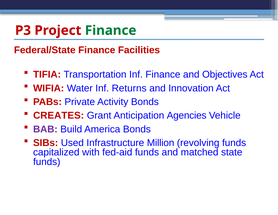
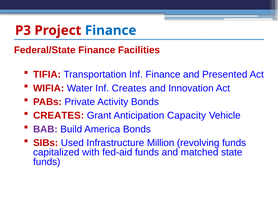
Finance colour: green -> blue (111, 30)
Objectives: Objectives -> Presented (225, 74)
Inf Returns: Returns -> Creates (129, 88)
Agencies: Agencies -> Capacity (187, 115)
